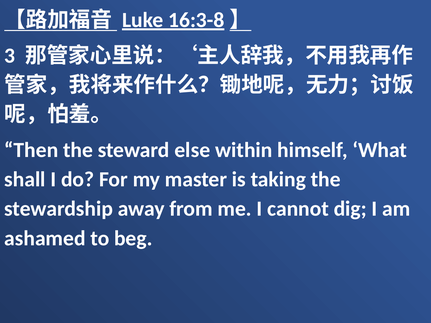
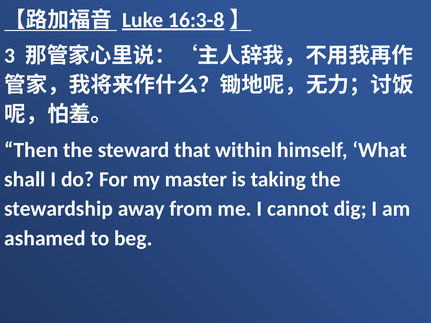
else: else -> that (192, 150)
